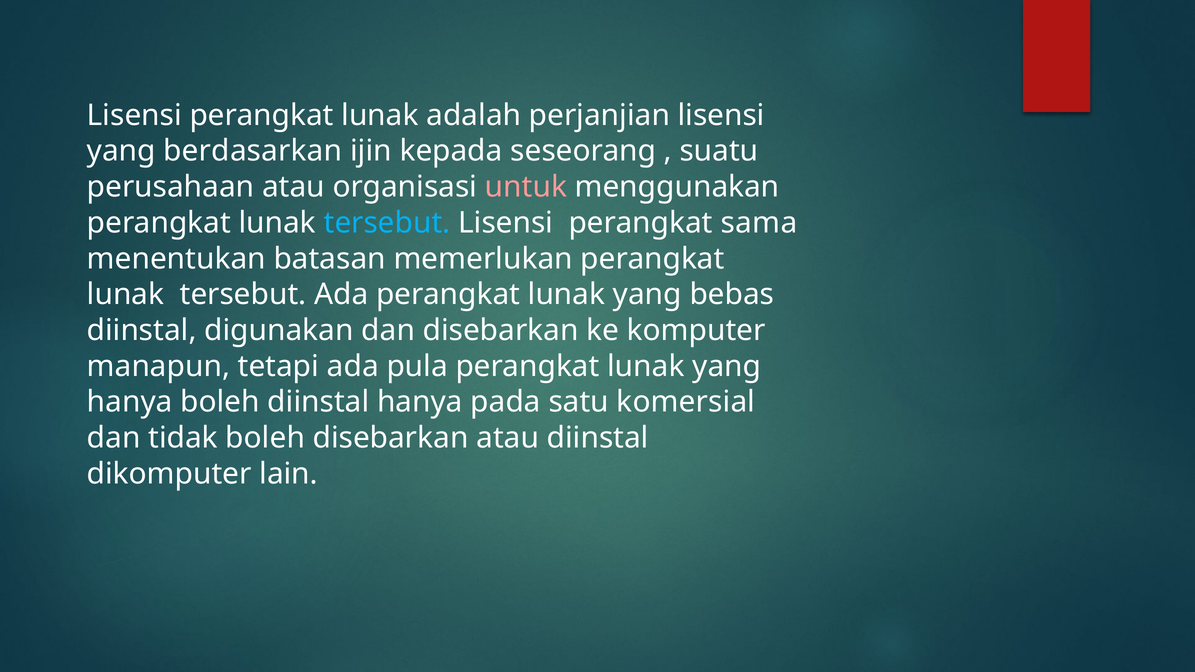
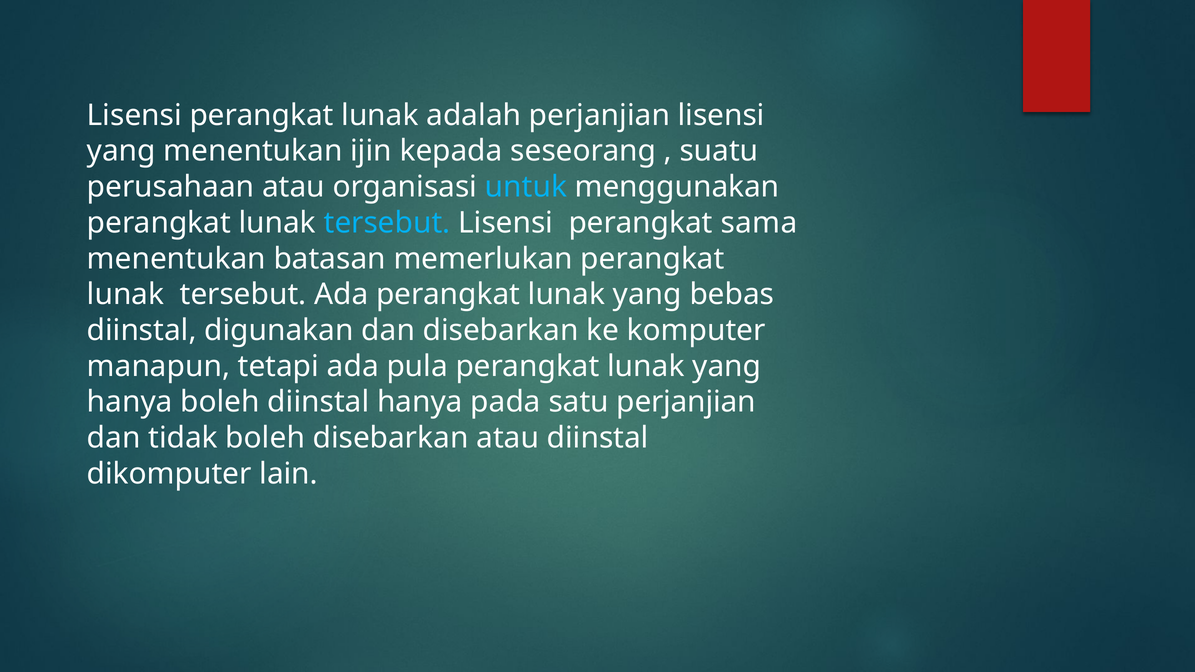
yang berdasarkan: berdasarkan -> menentukan (253, 151)
untuk colour: pink -> light blue (526, 187)
satu komersial: komersial -> perjanjian (686, 402)
